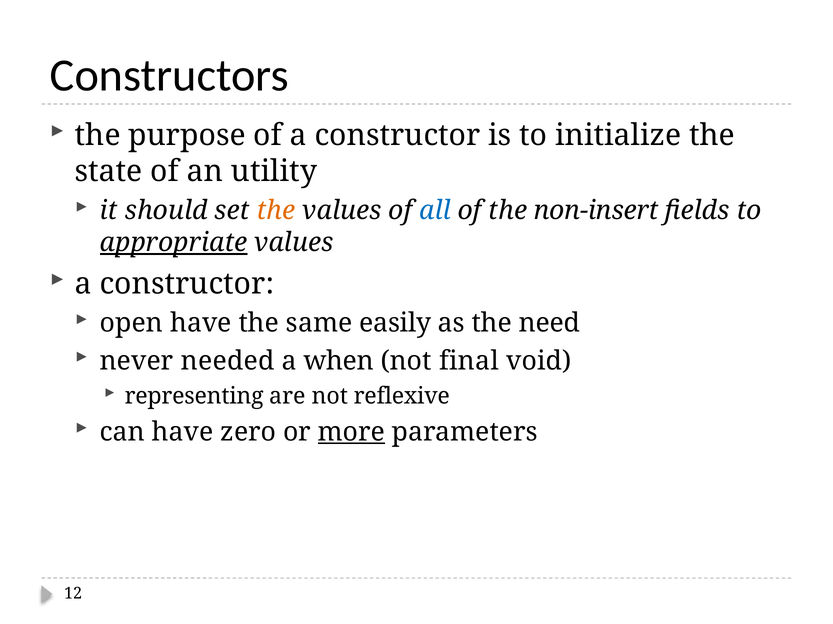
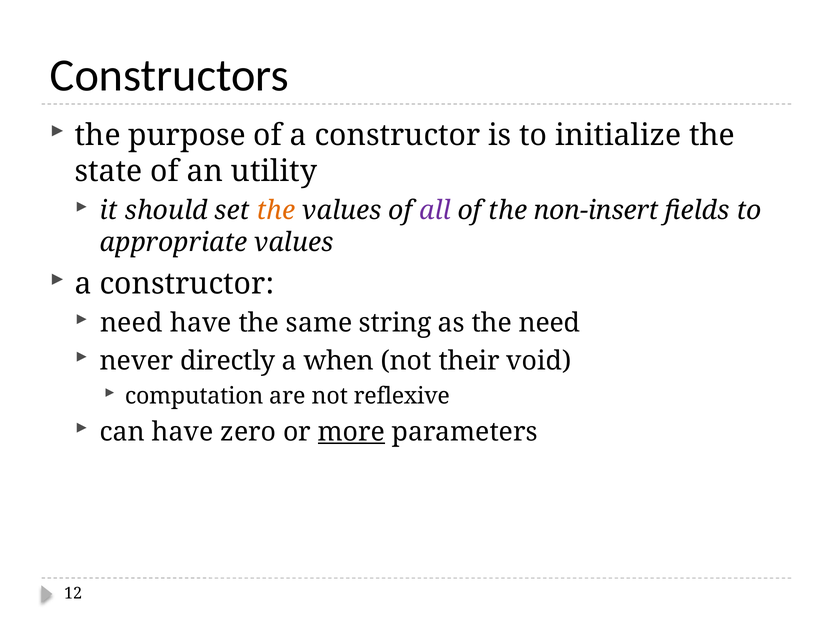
all colour: blue -> purple (435, 211)
appropriate underline: present -> none (174, 243)
open: open -> need (131, 324)
easily: easily -> string (395, 324)
needed: needed -> directly (228, 361)
final: final -> their (469, 361)
representing: representing -> computation (194, 397)
